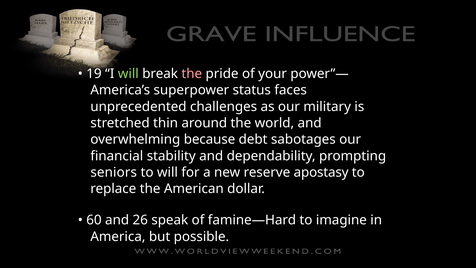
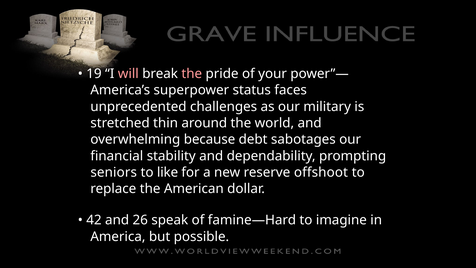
will colour: light green -> pink (128, 74)
to will: will -> like (168, 172)
apostasy: apostasy -> offshoot (321, 172)
60: 60 -> 42 (94, 220)
